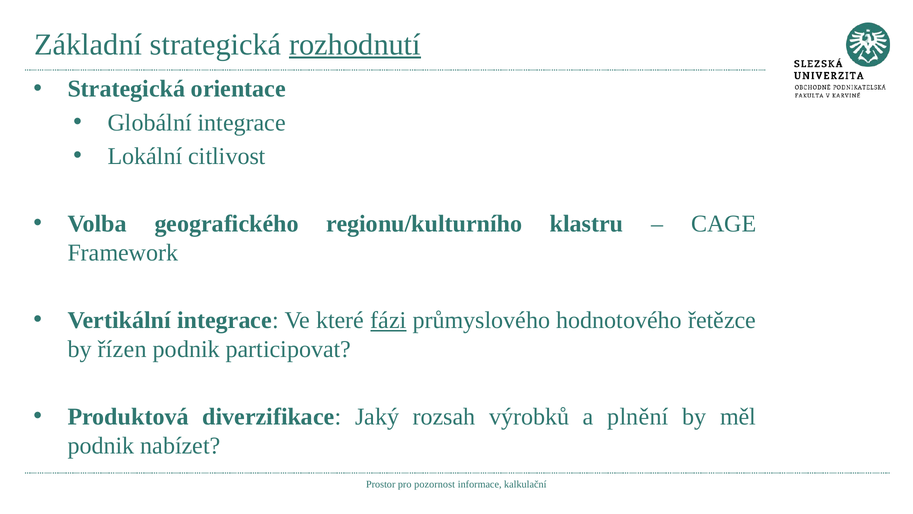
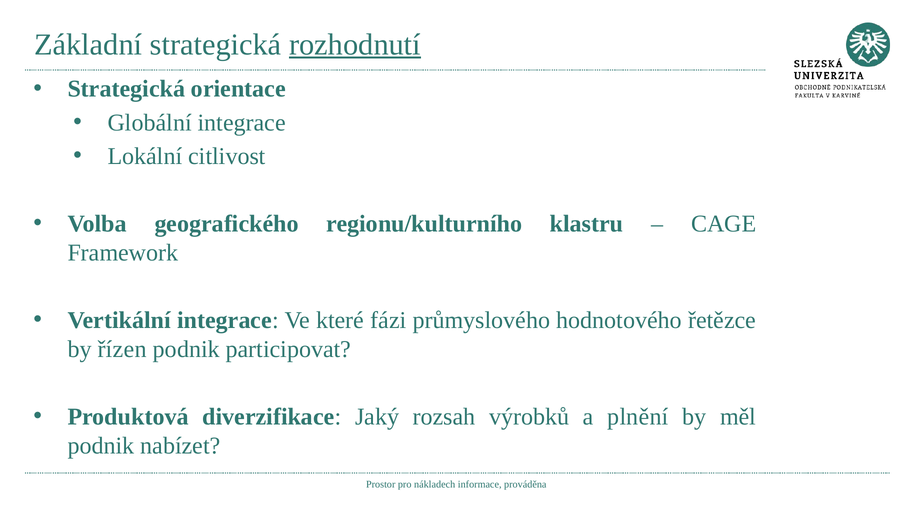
fázi underline: present -> none (388, 320)
pozornost: pozornost -> nákladech (435, 484)
kalkulační: kalkulační -> prováděna (525, 484)
